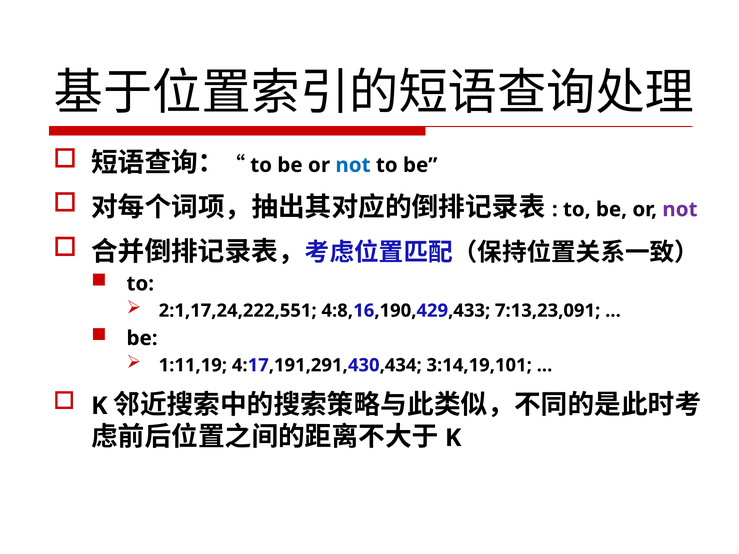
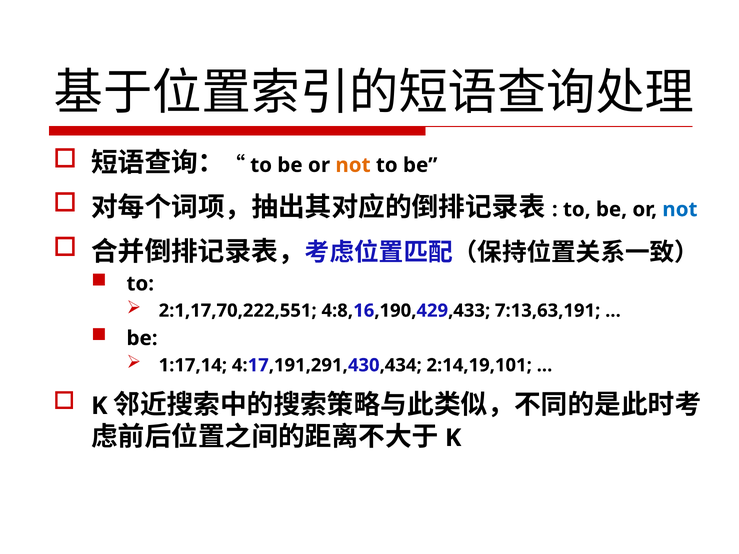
not colour: blue -> orange (353, 165)
not colour: purple -> blue (680, 210)
2:1,17,24,222,551: 2:1,17,24,222,551 -> 2:1,17,70,222,551 (238, 311)
7:13,23,091: 7:13,23,091 -> 7:13,63,191 (548, 311)
1:11,19: 1:11,19 -> 1:17,14 (193, 365)
3:14,19,101: 3:14,19,101 -> 2:14,19,101 (479, 365)
